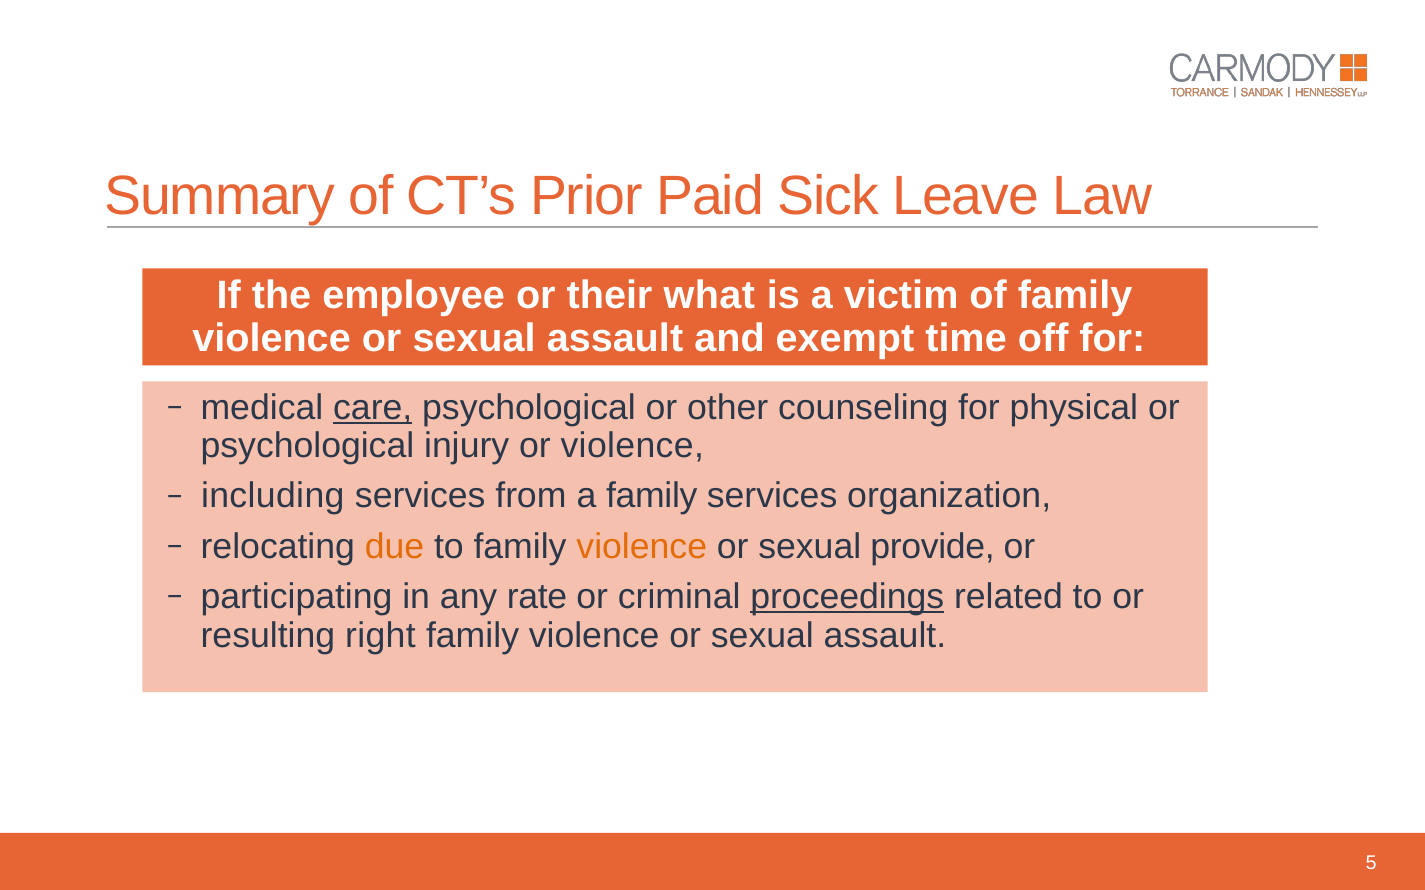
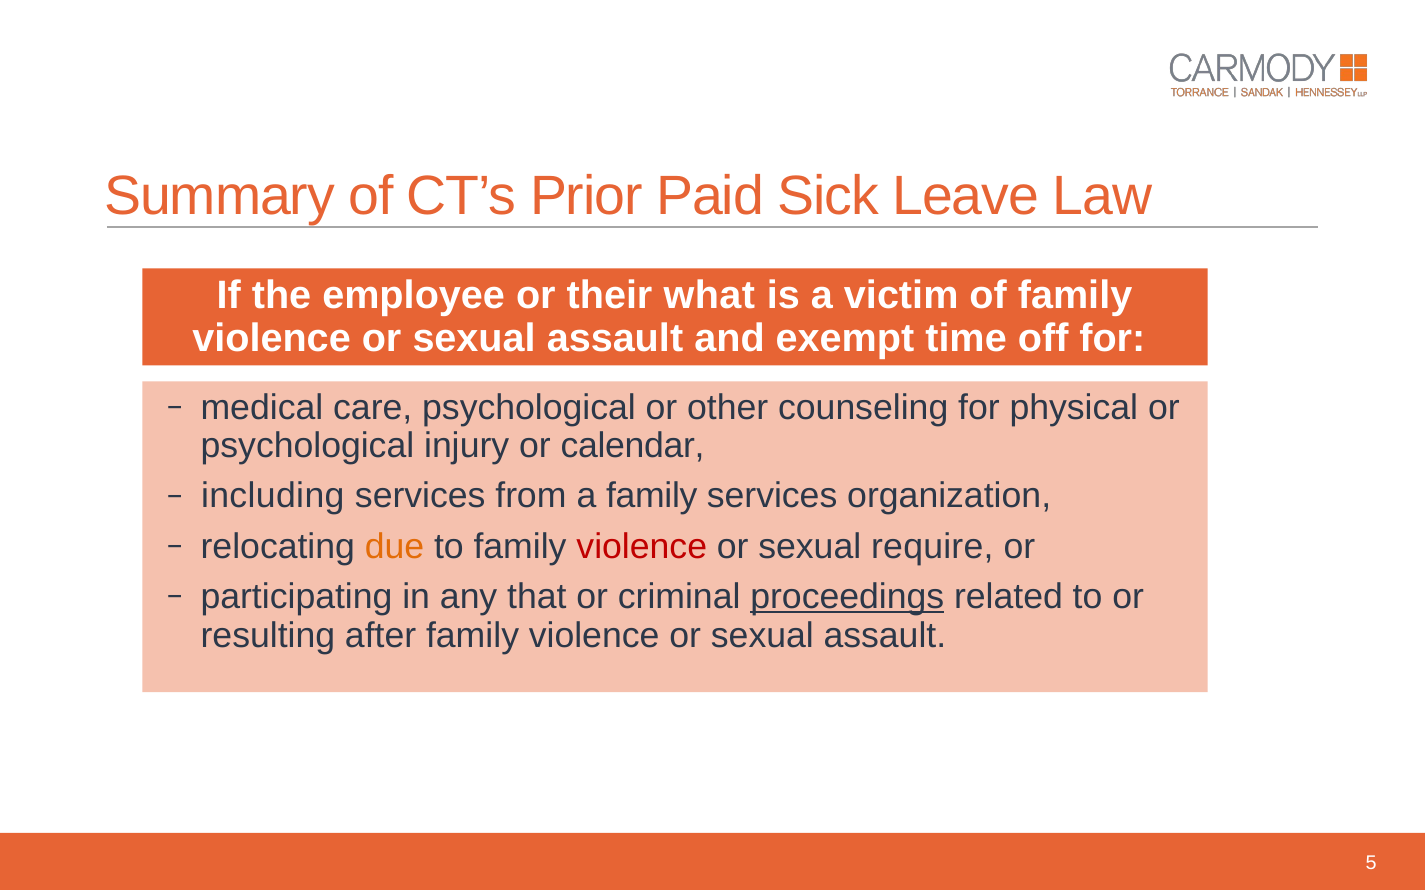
care underline: present -> none (373, 408)
or violence: violence -> calendar (633, 446)
violence colour: orange -> red (642, 547)
provide: provide -> require (932, 547)
rate: rate -> that (537, 597)
right: right -> after (381, 636)
